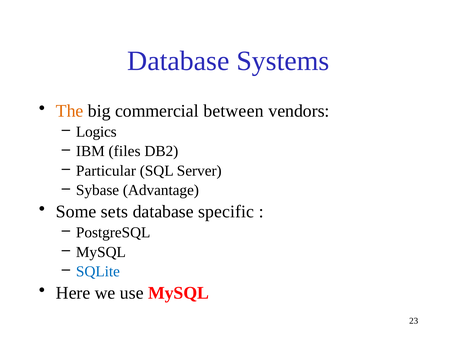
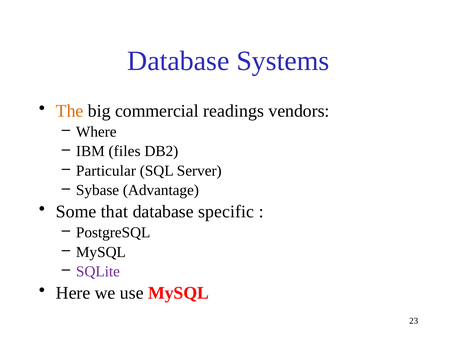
between: between -> readings (234, 111)
Logics: Logics -> Where (96, 132)
sets: sets -> that (114, 211)
SQLite colour: blue -> purple (98, 271)
